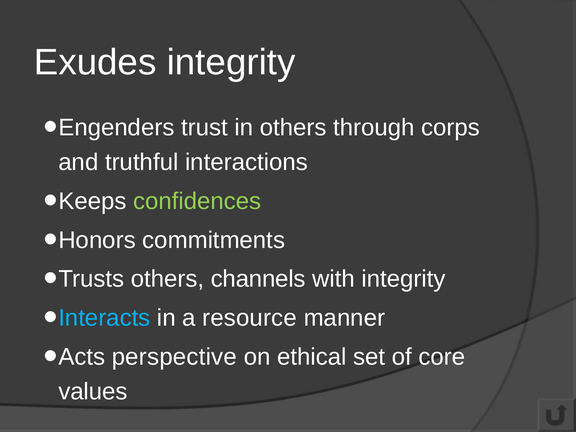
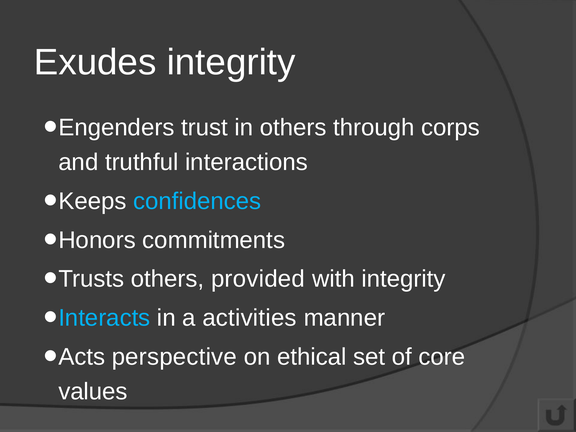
confidences colour: light green -> light blue (197, 201)
channels: channels -> provided (258, 279)
resource: resource -> activities (250, 318)
